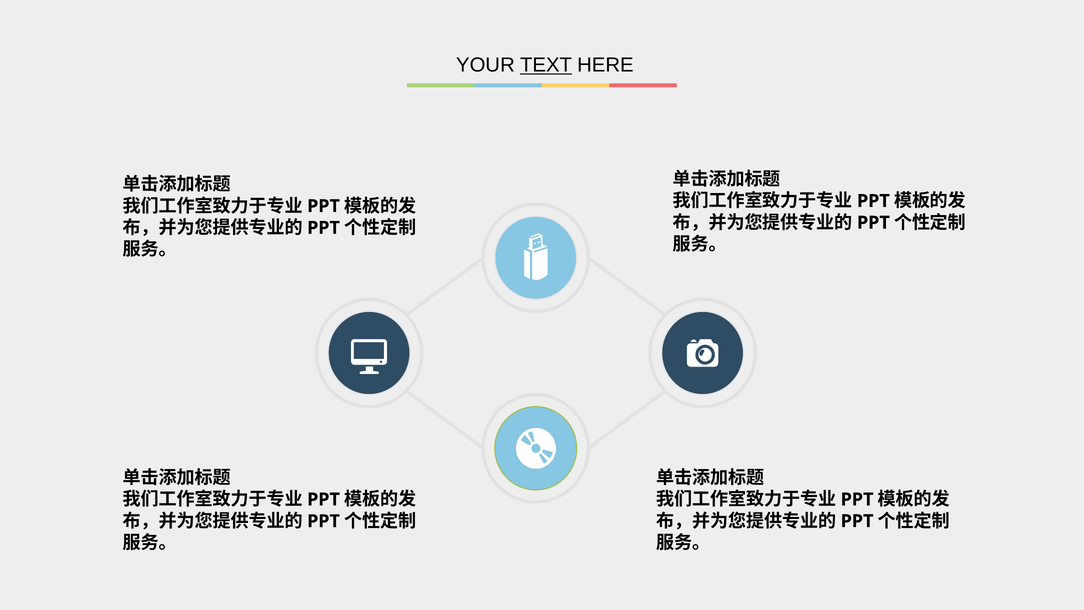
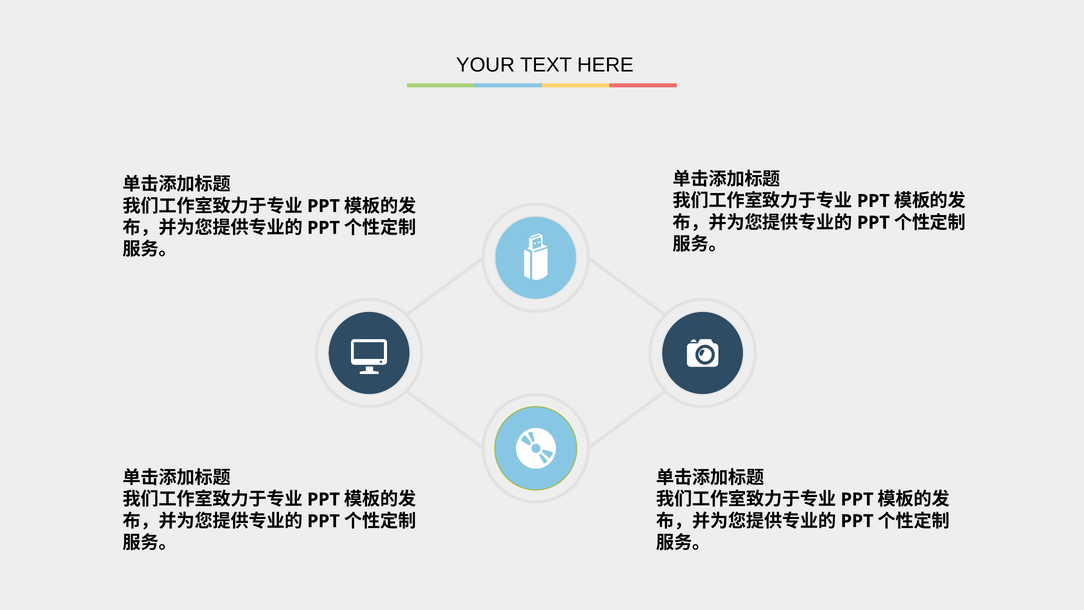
TEXT underline: present -> none (546, 65)
